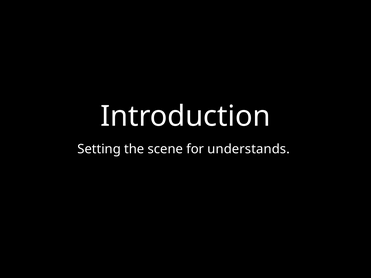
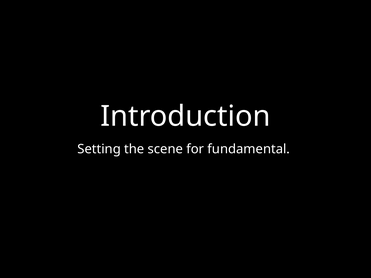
understands: understands -> fundamental (249, 149)
